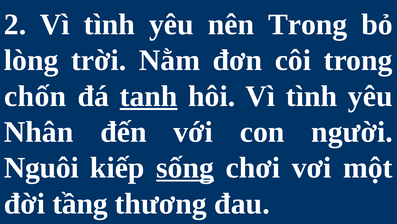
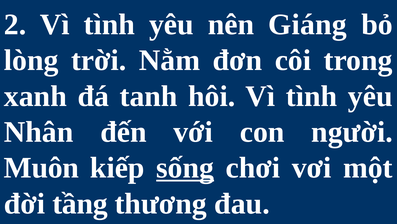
nên Trong: Trong -> Giáng (308, 24)
chốn: chốn -> xanh (35, 96)
tanh underline: present -> none (149, 96)
Nguôi: Nguôi -> Muôn (41, 167)
